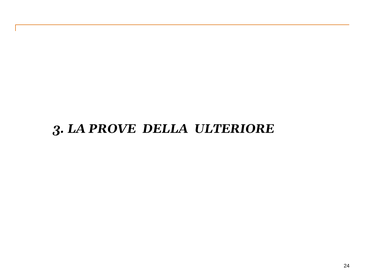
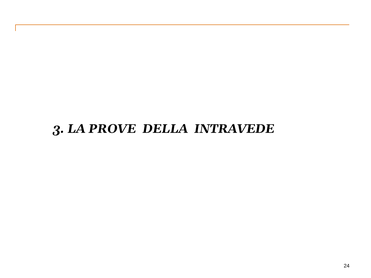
ULTERIORE: ULTERIORE -> INTRAVEDE (234, 129)
